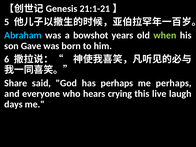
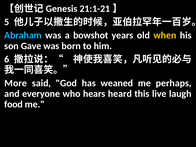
when colour: light green -> yellow (165, 35)
Share: Share -> More (16, 83)
has perhaps: perhaps -> weaned (117, 83)
crying: crying -> heard (120, 94)
days: days -> food (13, 104)
